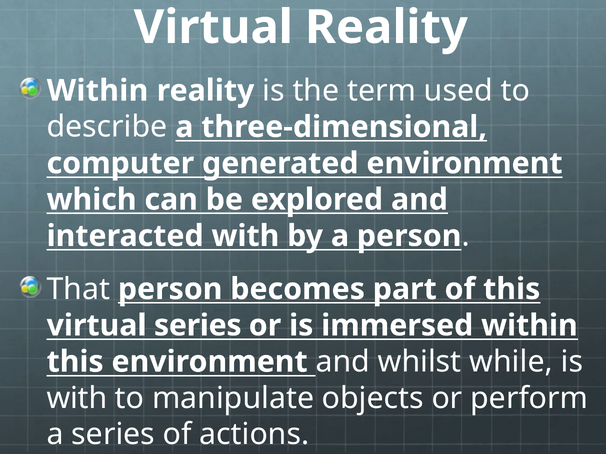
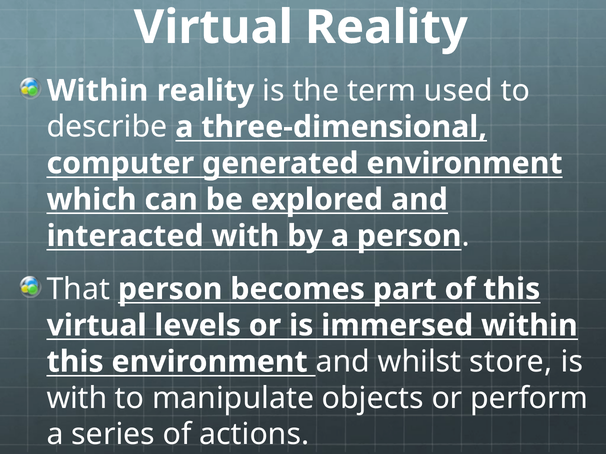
virtual series: series -> levels (198, 326)
while: while -> store (511, 362)
